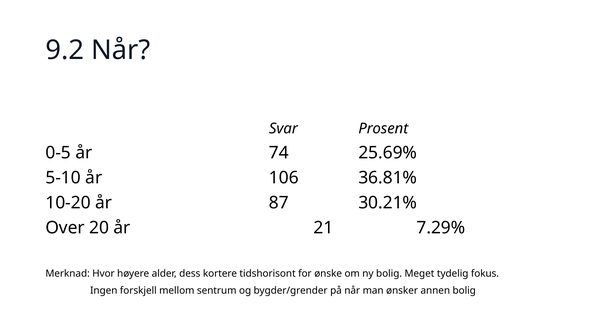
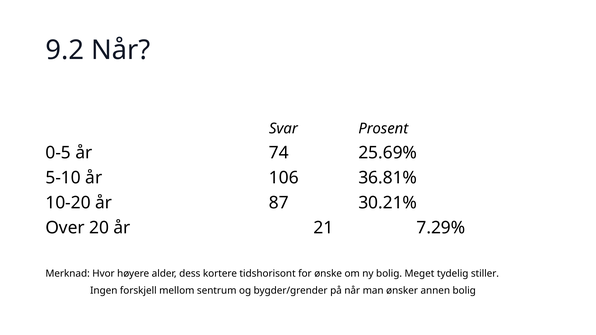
fokus: fokus -> stiller (485, 274)
